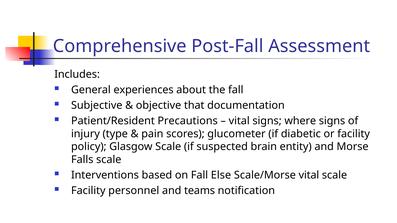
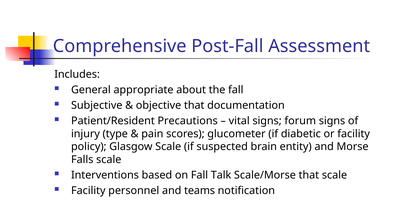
experiences: experiences -> appropriate (144, 90)
where: where -> forum (300, 121)
Else: Else -> Talk (221, 175)
Scale/Morse vital: vital -> that (309, 175)
